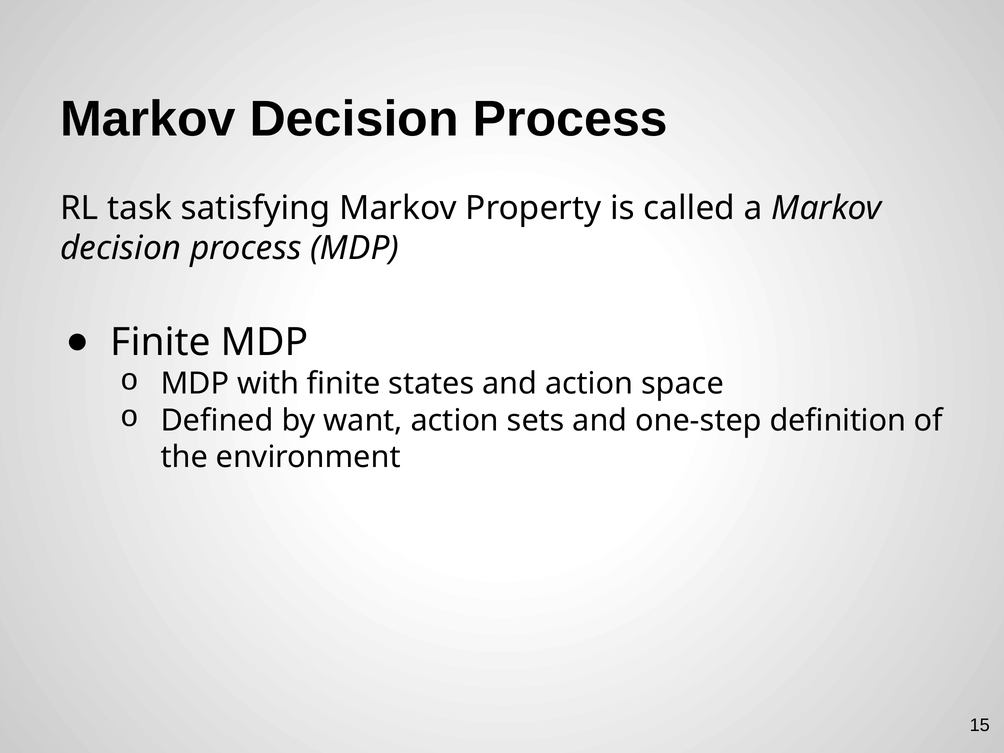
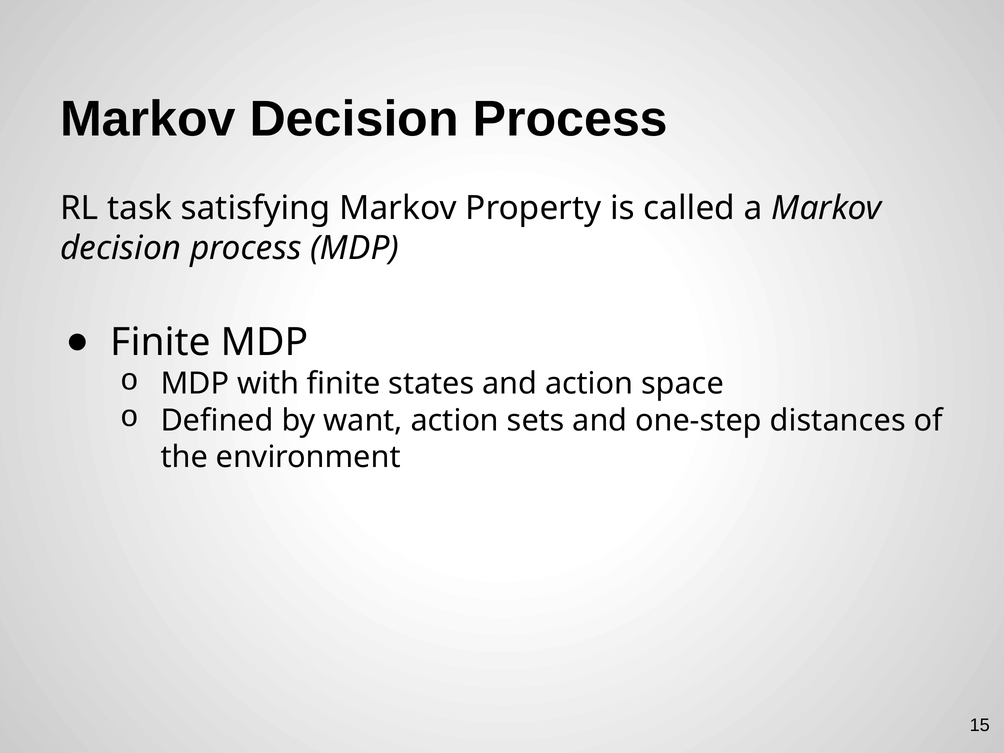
definition: definition -> distances (838, 420)
